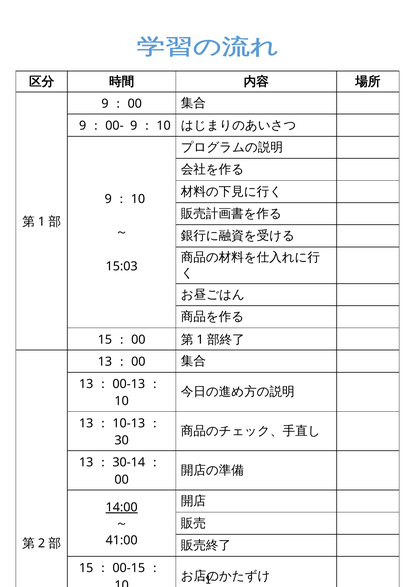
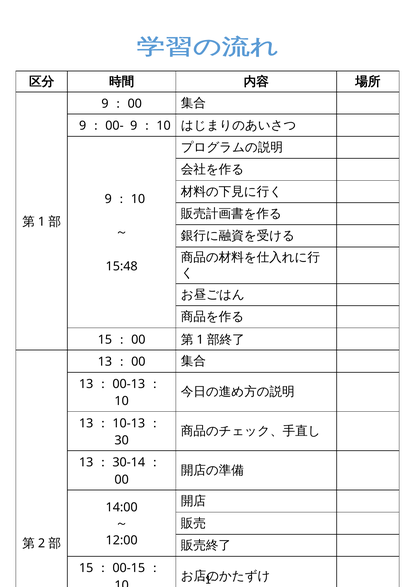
15:03: 15:03 -> 15:48 (122, 266)
14:00 underline: present -> none (122, 507)
41:00: 41:00 -> 12:00 (122, 540)
